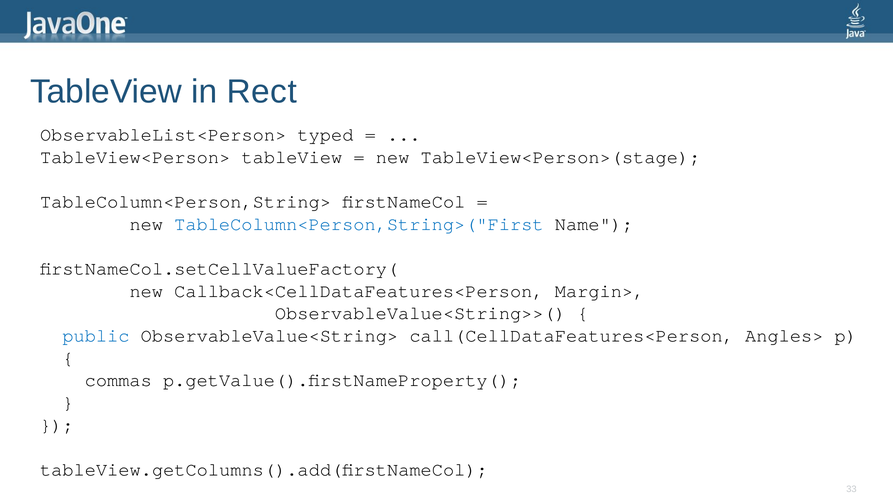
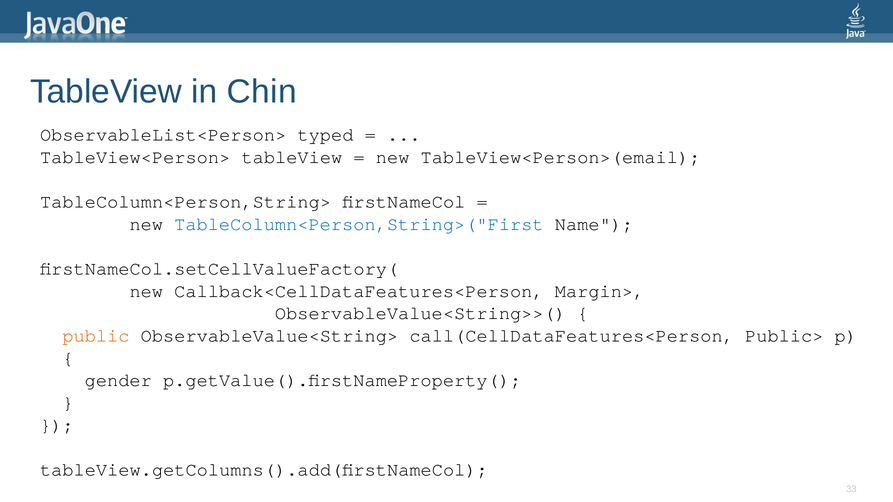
Rect: Rect -> Chin (262, 92)
TableView<Person>(stage: TableView<Person>(stage -> TableView<Person>(email (560, 157)
public colour: blue -> orange (96, 336)
Angles>: Angles> -> Public> (784, 336)
commas: commas -> gender (118, 381)
